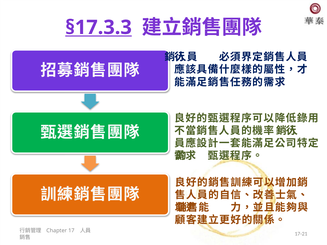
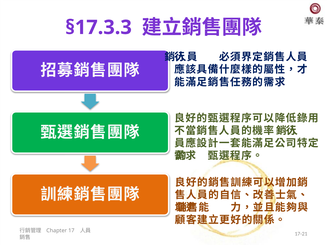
§17.3.3 underline: present -> none (98, 27)
